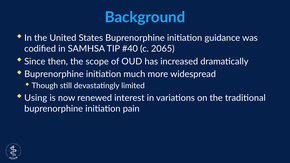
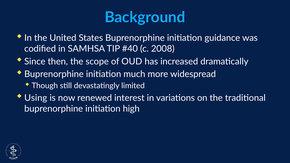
2065: 2065 -> 2008 (163, 49)
pain: pain -> high (131, 109)
